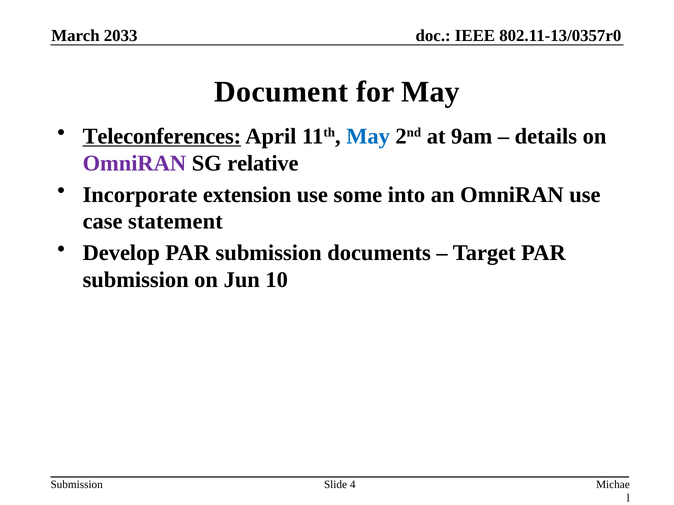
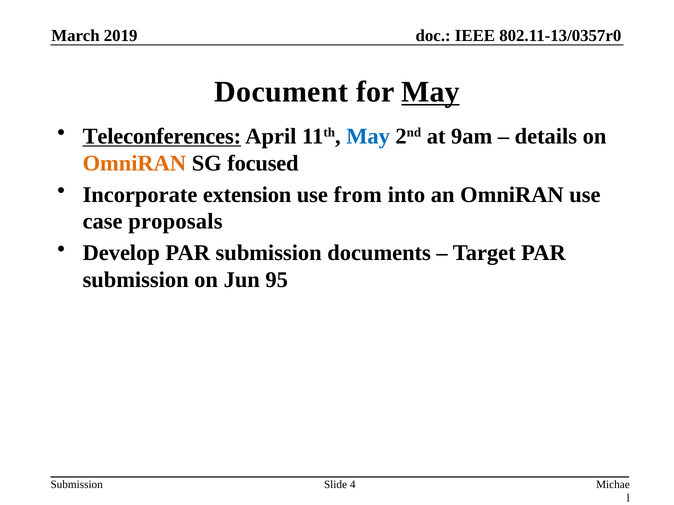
2033: 2033 -> 2019 (121, 36)
May underline: none -> present (431, 92)
OmniRAN colour: purple -> orange (134, 163)
relative: relative -> focused (263, 163)
some: some -> from (358, 195)
statement: statement -> proposals (175, 222)
10: 10 -> 95 (277, 280)
